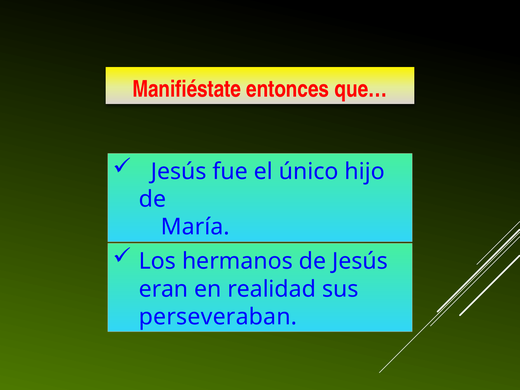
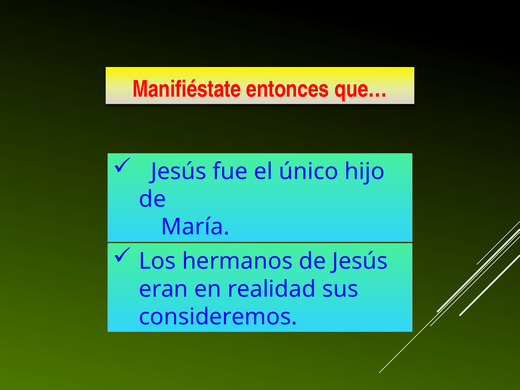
perseveraban: perseveraban -> consideremos (218, 317)
